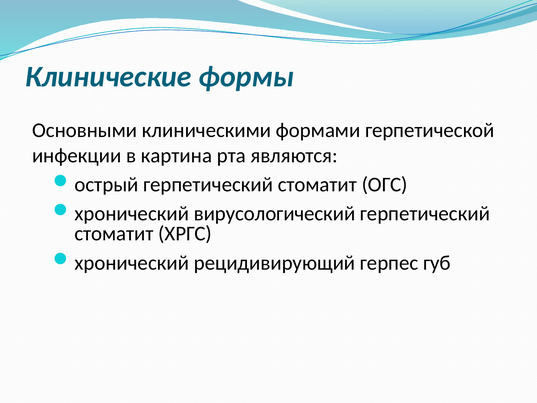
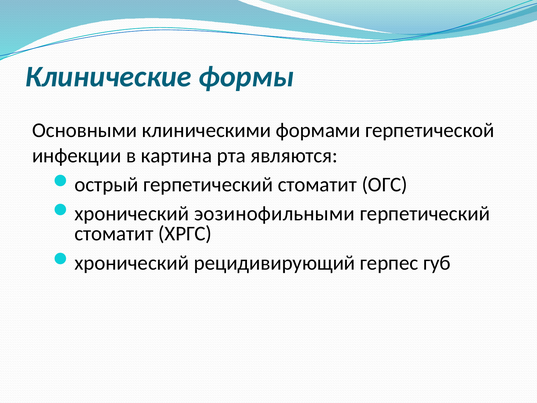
вирусологический: вирусологический -> эозинофильными (274, 214)
